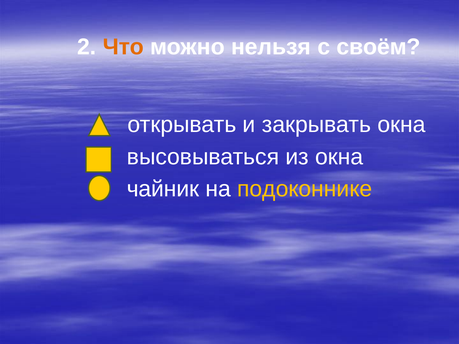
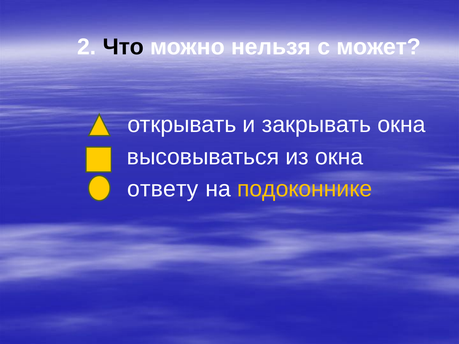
Что colour: orange -> black (123, 47)
своём: своём -> может (379, 47)
чайник: чайник -> ответу (163, 189)
